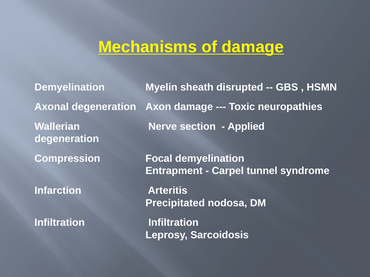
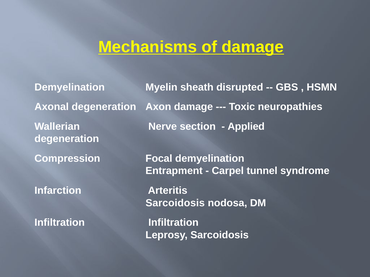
Precipitated: Precipitated -> Sarcoidosis (175, 203)
